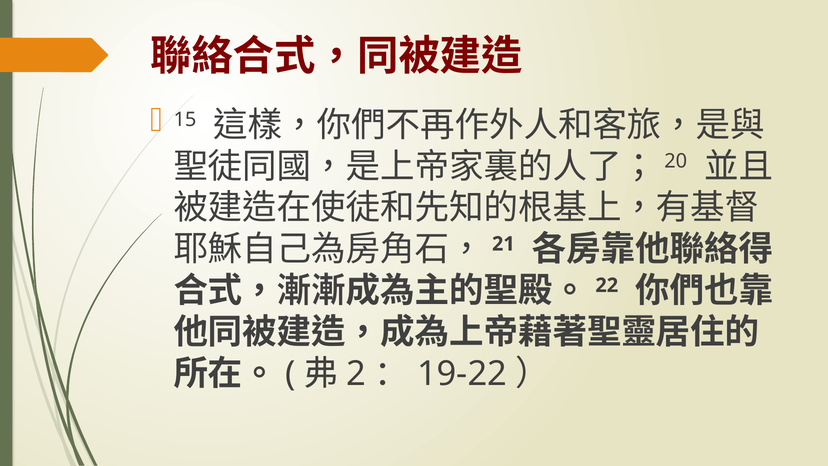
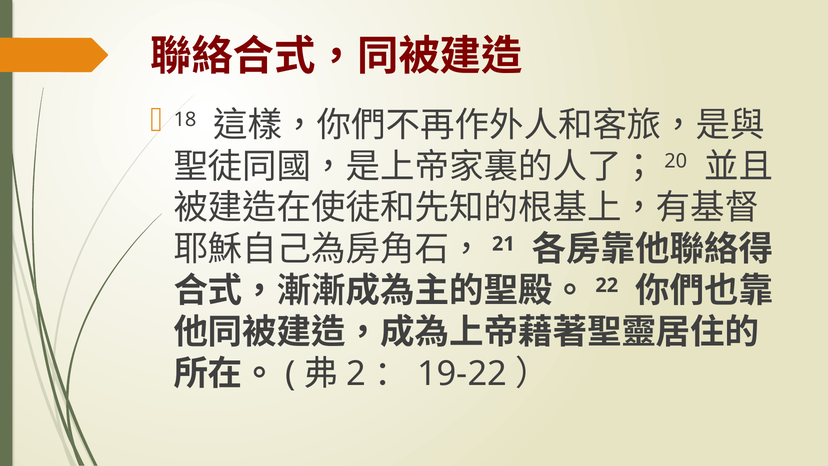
15: 15 -> 18 (185, 120)
